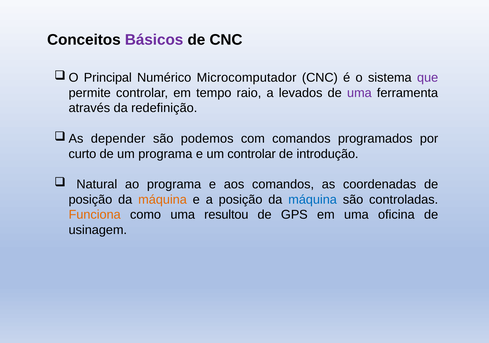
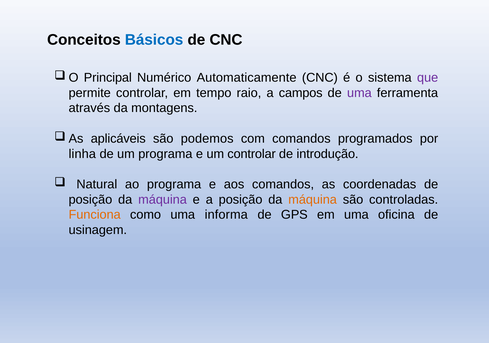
Básicos colour: purple -> blue (154, 40)
Microcomputador: Microcomputador -> Automaticamente (247, 78)
levados: levados -> campos (301, 93)
redefinição: redefinição -> montagens (164, 108)
depender: depender -> aplicáveis (118, 139)
curto: curto -> linha (82, 154)
máquina colour: orange -> purple (163, 199)
máquina colour: blue -> orange (313, 199)
resultou: resultou -> informa (226, 215)
